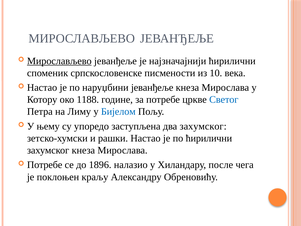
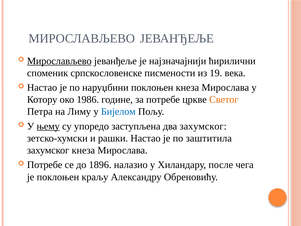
10: 10 -> 19 (216, 73)
наруџбини јеванђеље: јеванђеље -> поклоњен (152, 87)
1188: 1188 -> 1986 (88, 100)
Светог colour: blue -> orange (224, 100)
њему underline: none -> present (48, 126)
по ћирилични: ћирилични -> заштитила (209, 138)
